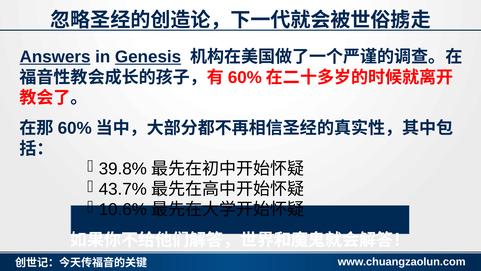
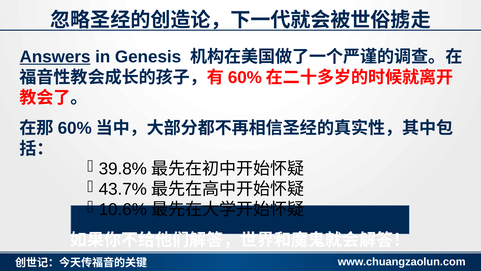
Genesis underline: present -> none (148, 57)
